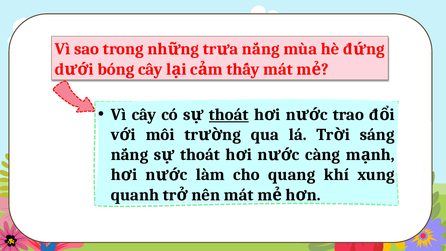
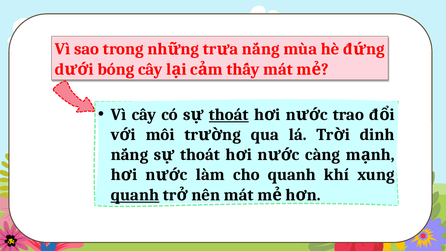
sáng: sáng -> dinh (377, 135)
cho quang: quang -> quanh (292, 175)
quanh underline: none -> present (135, 195)
